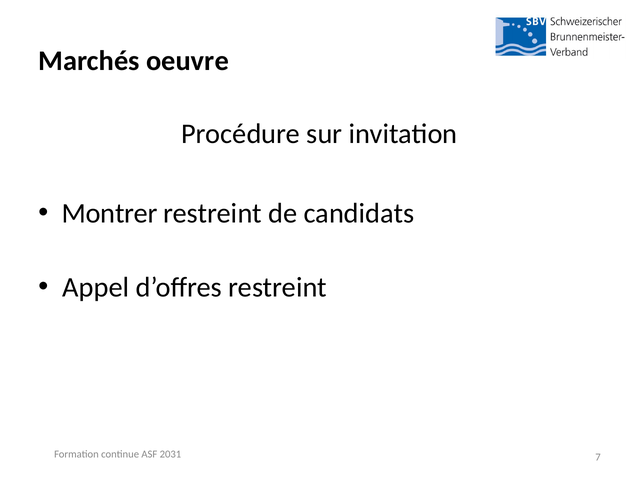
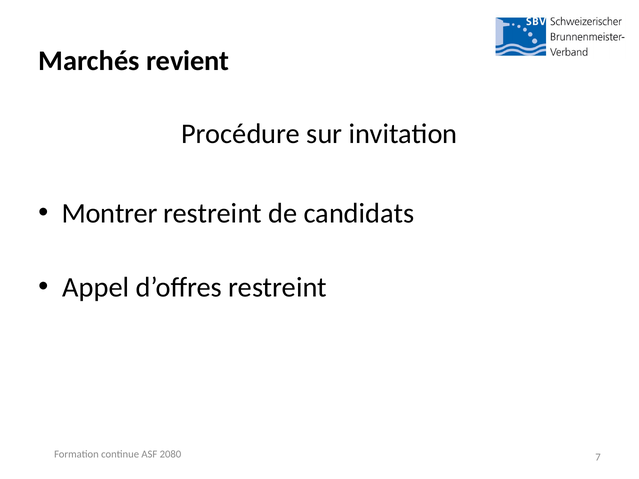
oeuvre: oeuvre -> revient (188, 61)
2031: 2031 -> 2080 (170, 454)
